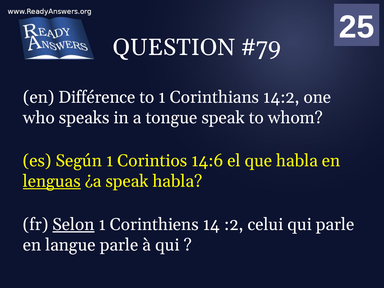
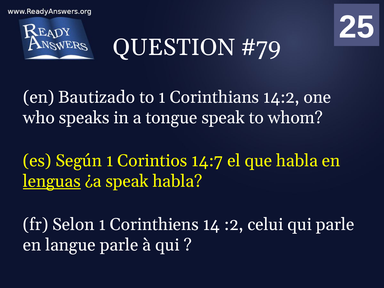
Différence: Différence -> Bautizado (97, 97)
14:6: 14:6 -> 14:7 (207, 161)
Selon underline: present -> none (73, 225)
